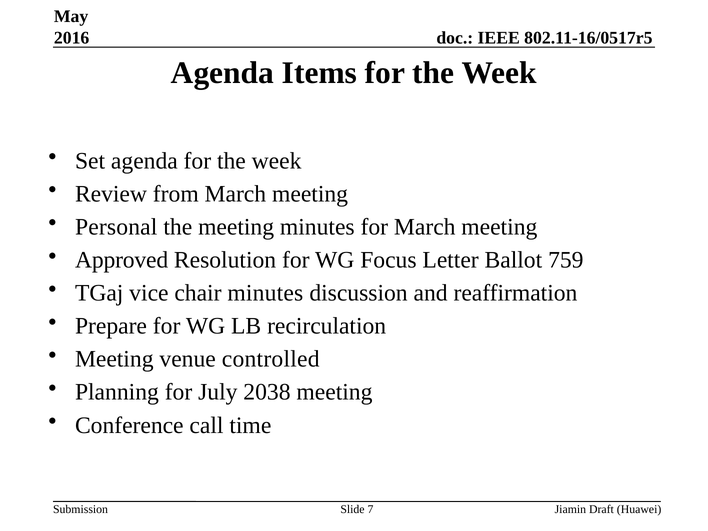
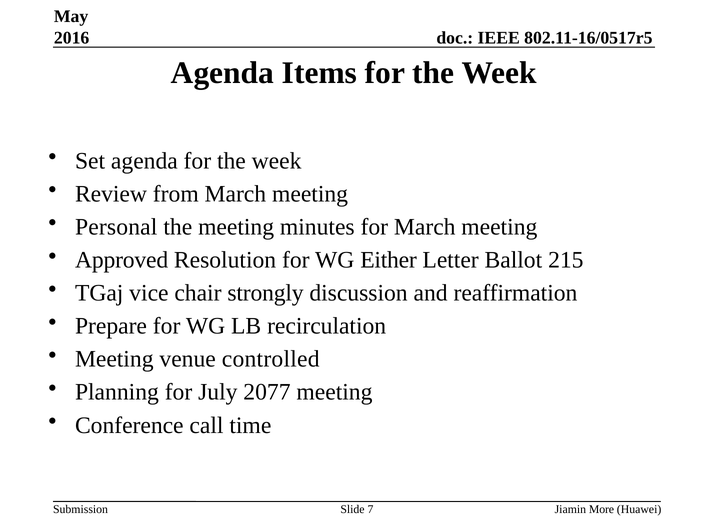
Focus: Focus -> Either (389, 260)
759: 759 -> 215 (566, 260)
chair minutes: minutes -> strongly (266, 293)
2038: 2038 -> 2077 (267, 392)
Draft: Draft -> More (601, 509)
